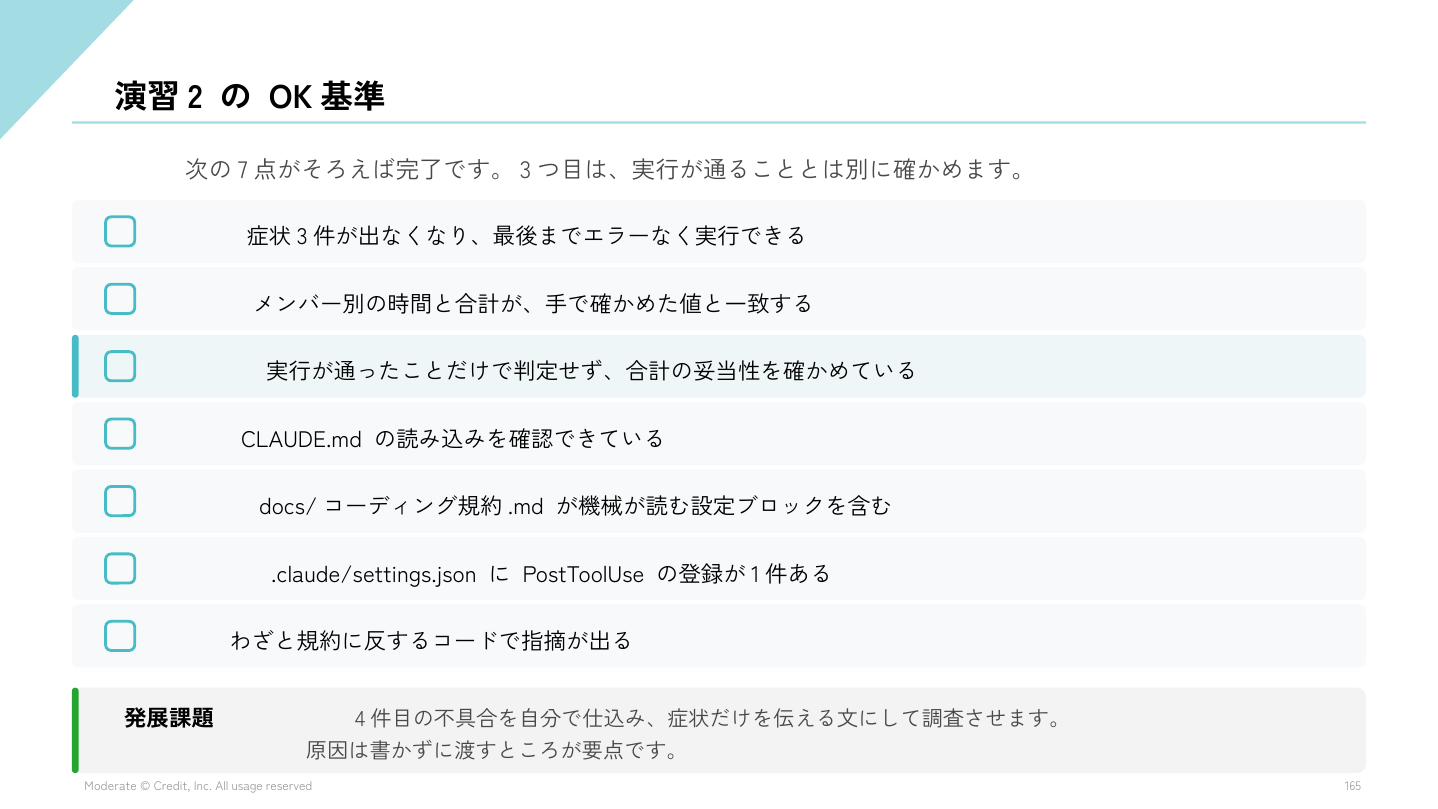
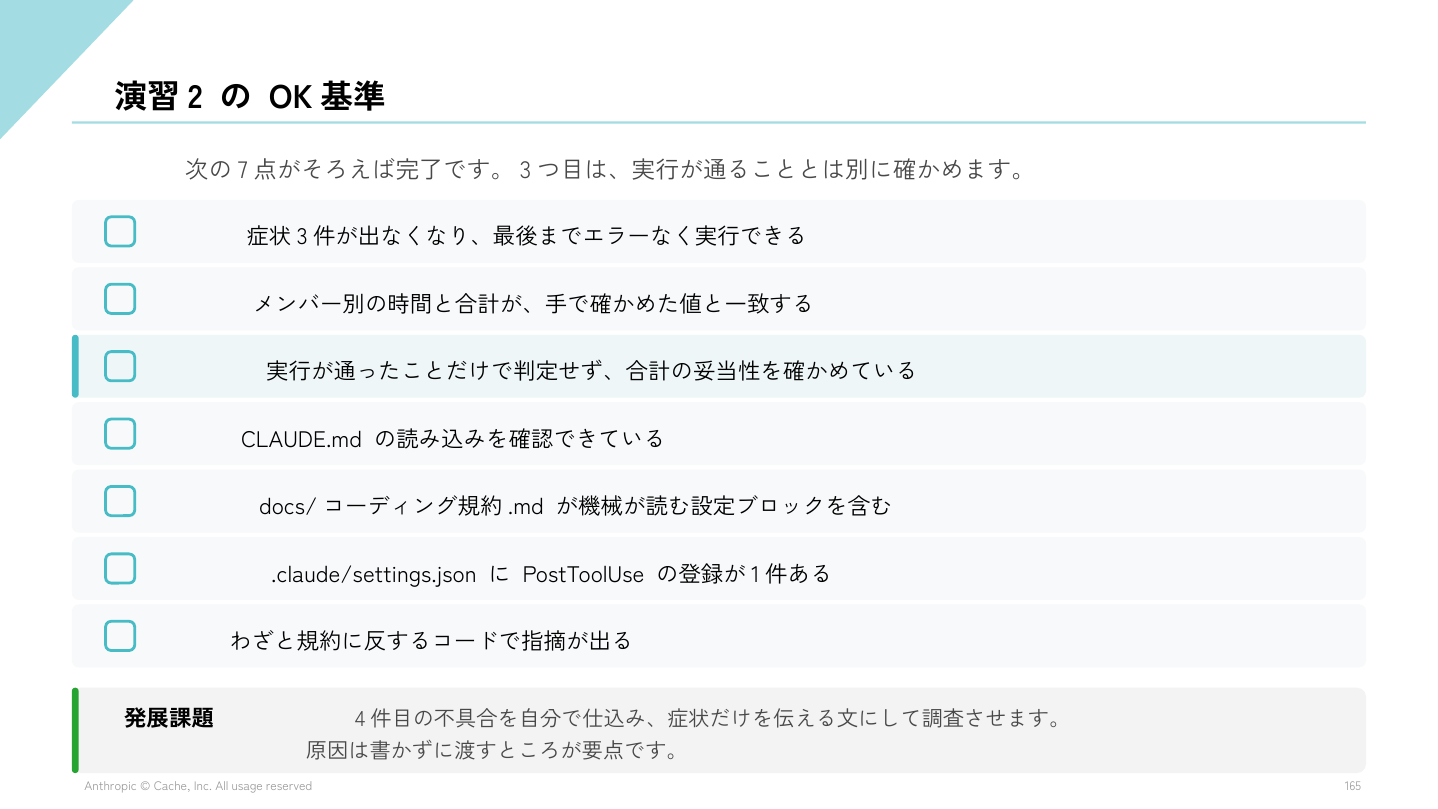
Moderate: Moderate -> Anthropic (111, 786)
Credit: Credit -> Cache (172, 786)
